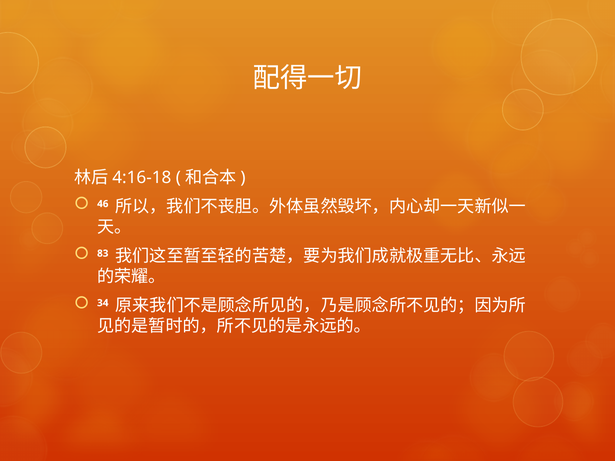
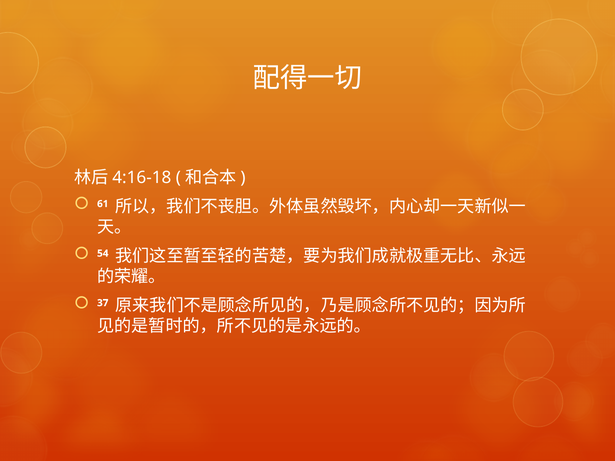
46: 46 -> 61 (103, 204)
83: 83 -> 54 (103, 254)
34: 34 -> 37 (103, 303)
